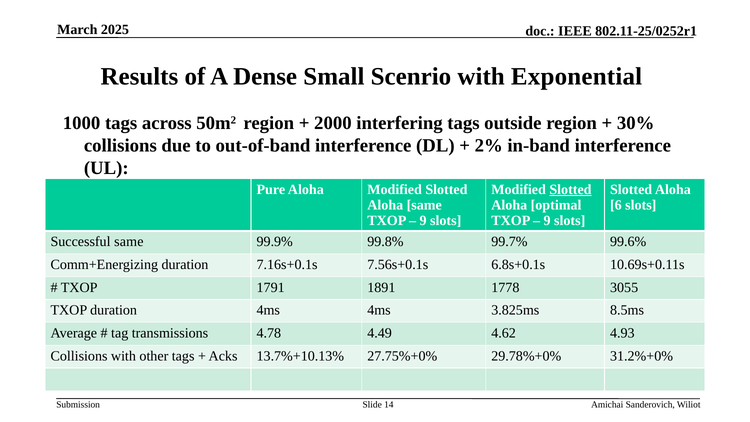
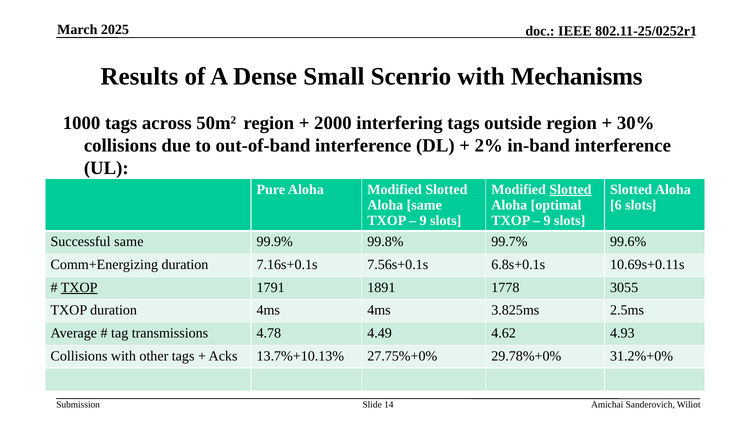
Exponential: Exponential -> Mechanisms (577, 77)
TXOP underline: none -> present (79, 287)
8.5ms: 8.5ms -> 2.5ms (627, 310)
